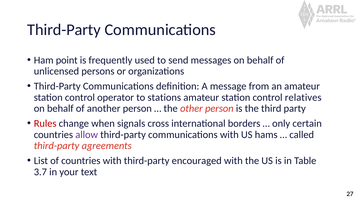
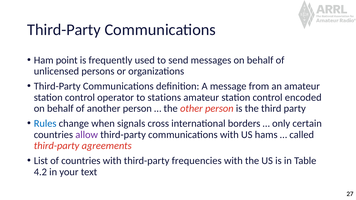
relatives: relatives -> encoded (303, 97)
Rules colour: red -> blue (45, 124)
encouraged: encouraged -> frequencies (197, 161)
3.7: 3.7 -> 4.2 (40, 172)
